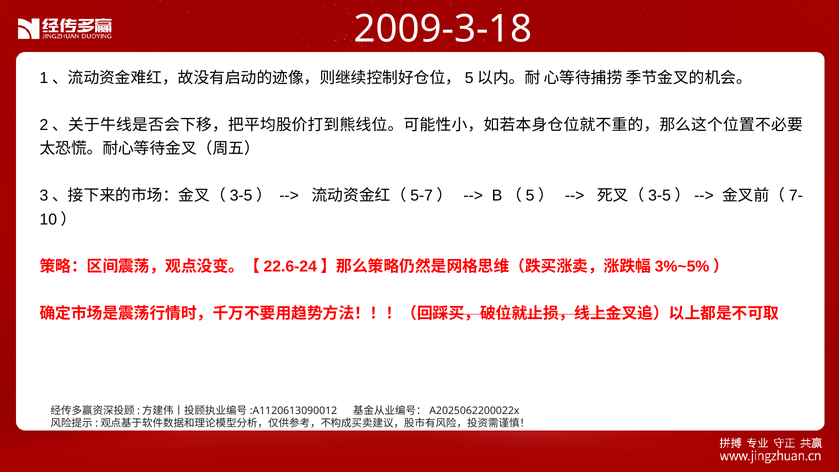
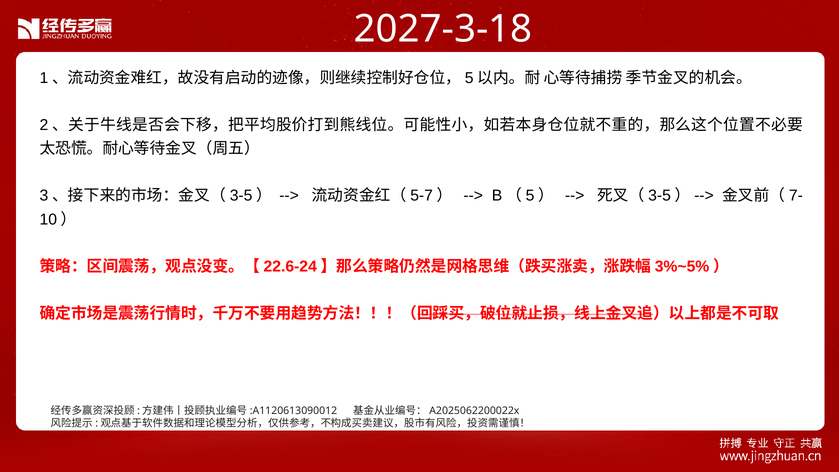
2009-3-18: 2009-3-18 -> 2027-3-18 (443, 29)
